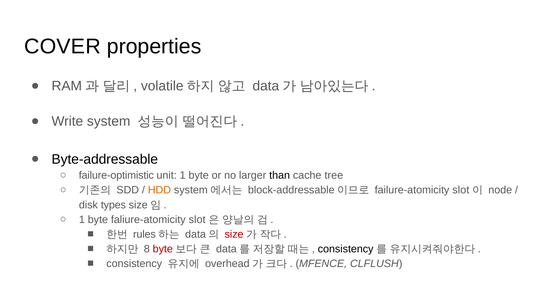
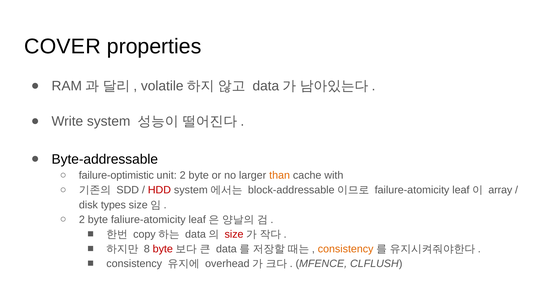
unit 1: 1 -> 2 (183, 176)
than colour: black -> orange (280, 176)
tree: tree -> with (334, 176)
HDD colour: orange -> red (159, 190)
failure-atomicity slot: slot -> leaf (461, 190)
node: node -> array (500, 190)
1: 1 -> 2 (82, 220)
faliure-atomicity slot: slot -> leaf (197, 220)
rules: rules -> copy (144, 234)
consistency colour: black -> orange (346, 249)
